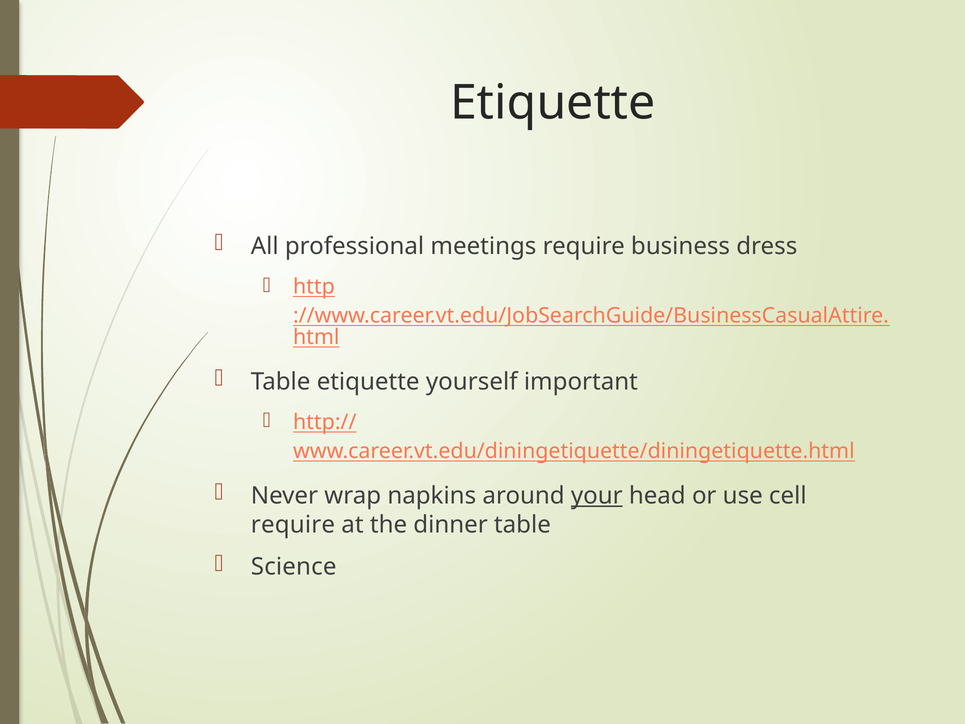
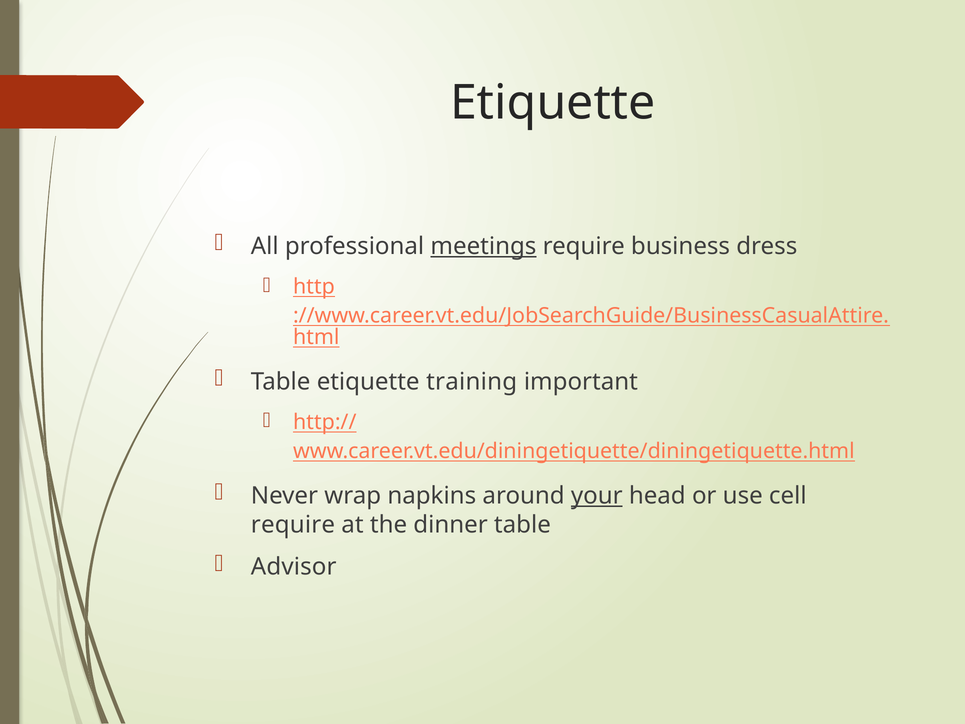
meetings underline: none -> present (483, 246)
yourself: yourself -> training (472, 382)
Science: Science -> Advisor (294, 567)
